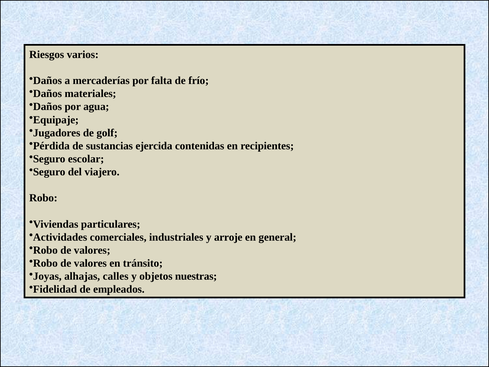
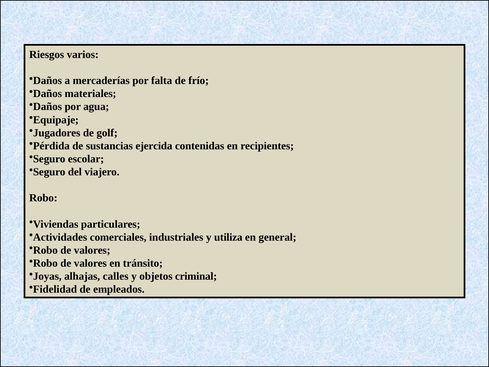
arroje: arroje -> utiliza (228, 237)
nuestras: nuestras -> criminal (196, 276)
